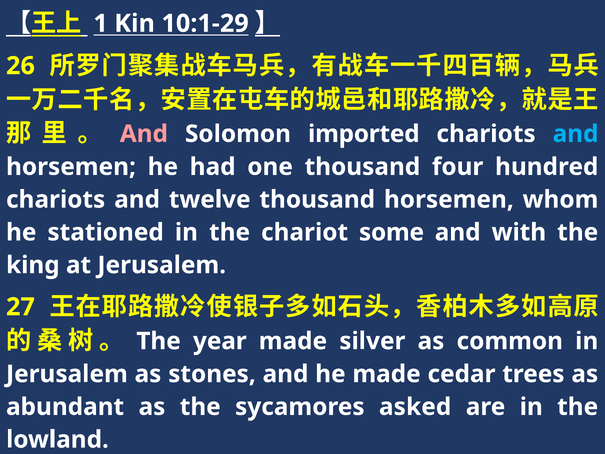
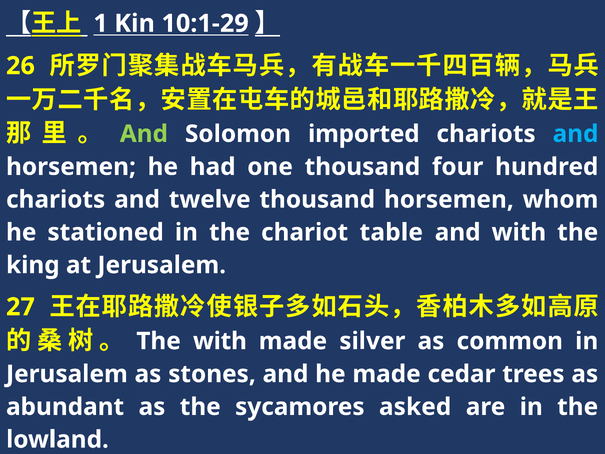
And colour: pink -> light green (144, 134)
some: some -> table (391, 232)
The year: year -> with (220, 341)
